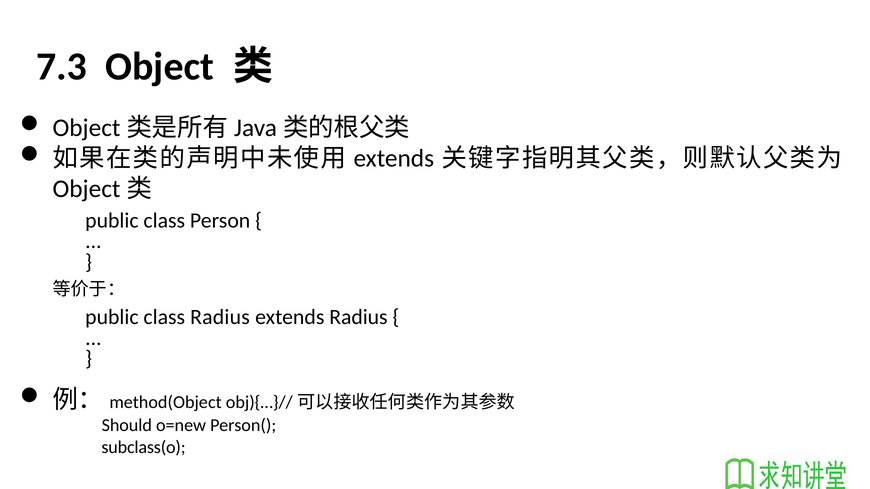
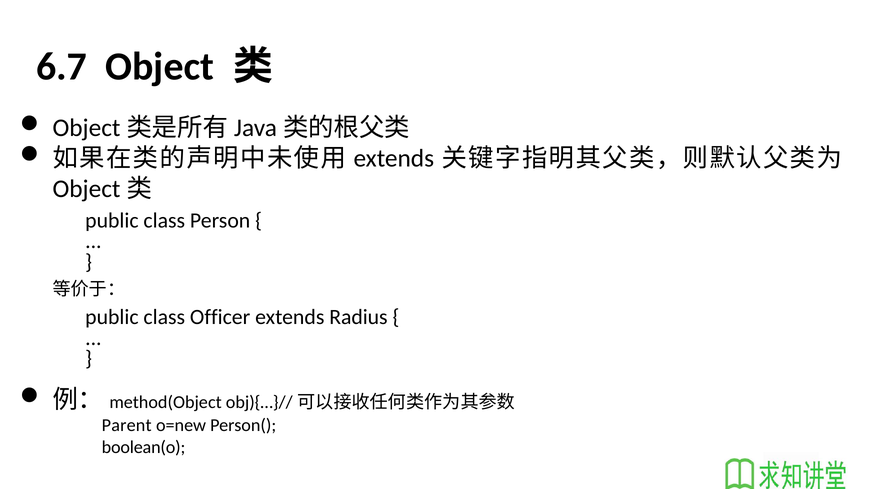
7.3: 7.3 -> 6.7 (62, 66)
class Radius: Radius -> Officer (220, 317)
Should: Should -> Parent (127, 426)
subclass(o: subclass(o -> boolean(o (144, 448)
